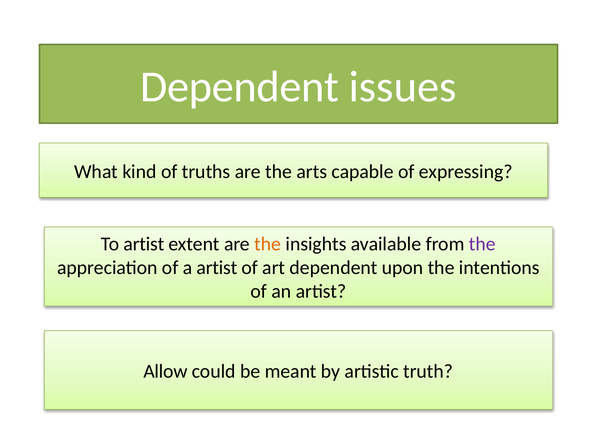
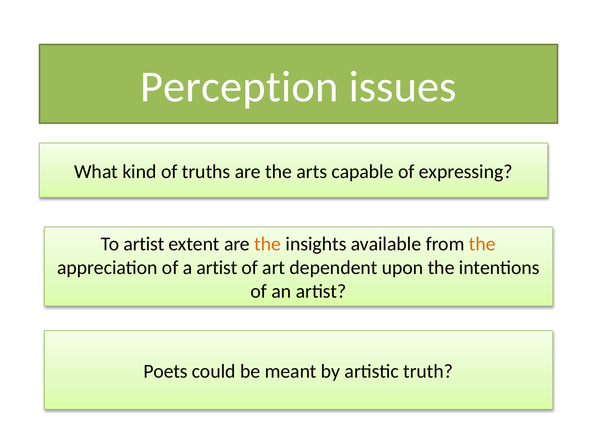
Dependent: Dependent -> Perception (239, 87)
the colour: purple -> orange (482, 244)
Allow: Allow -> Poets (166, 371)
